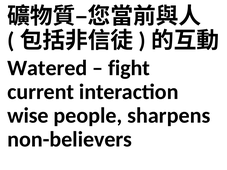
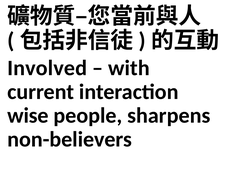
Watered: Watered -> Involved (47, 68)
fight: fight -> with (129, 68)
